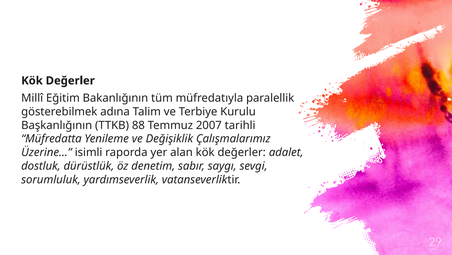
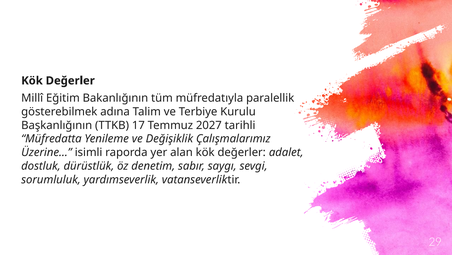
88: 88 -> 17 (138, 125)
2007: 2007 -> 2027 (209, 125)
